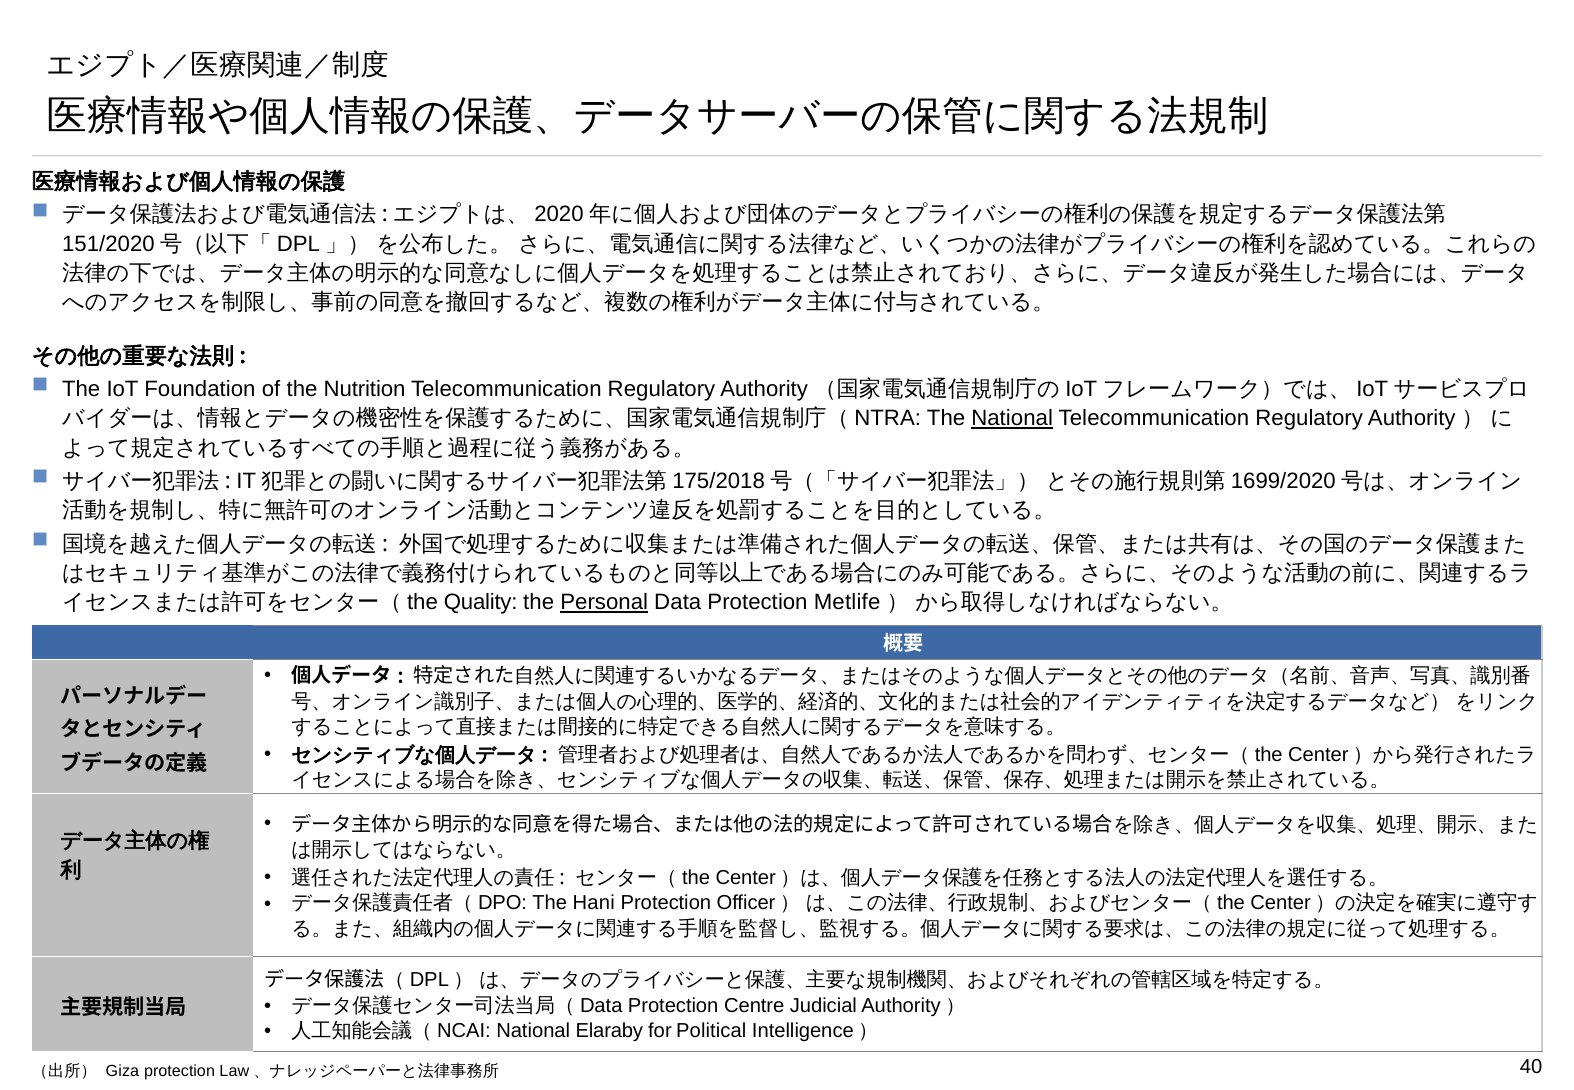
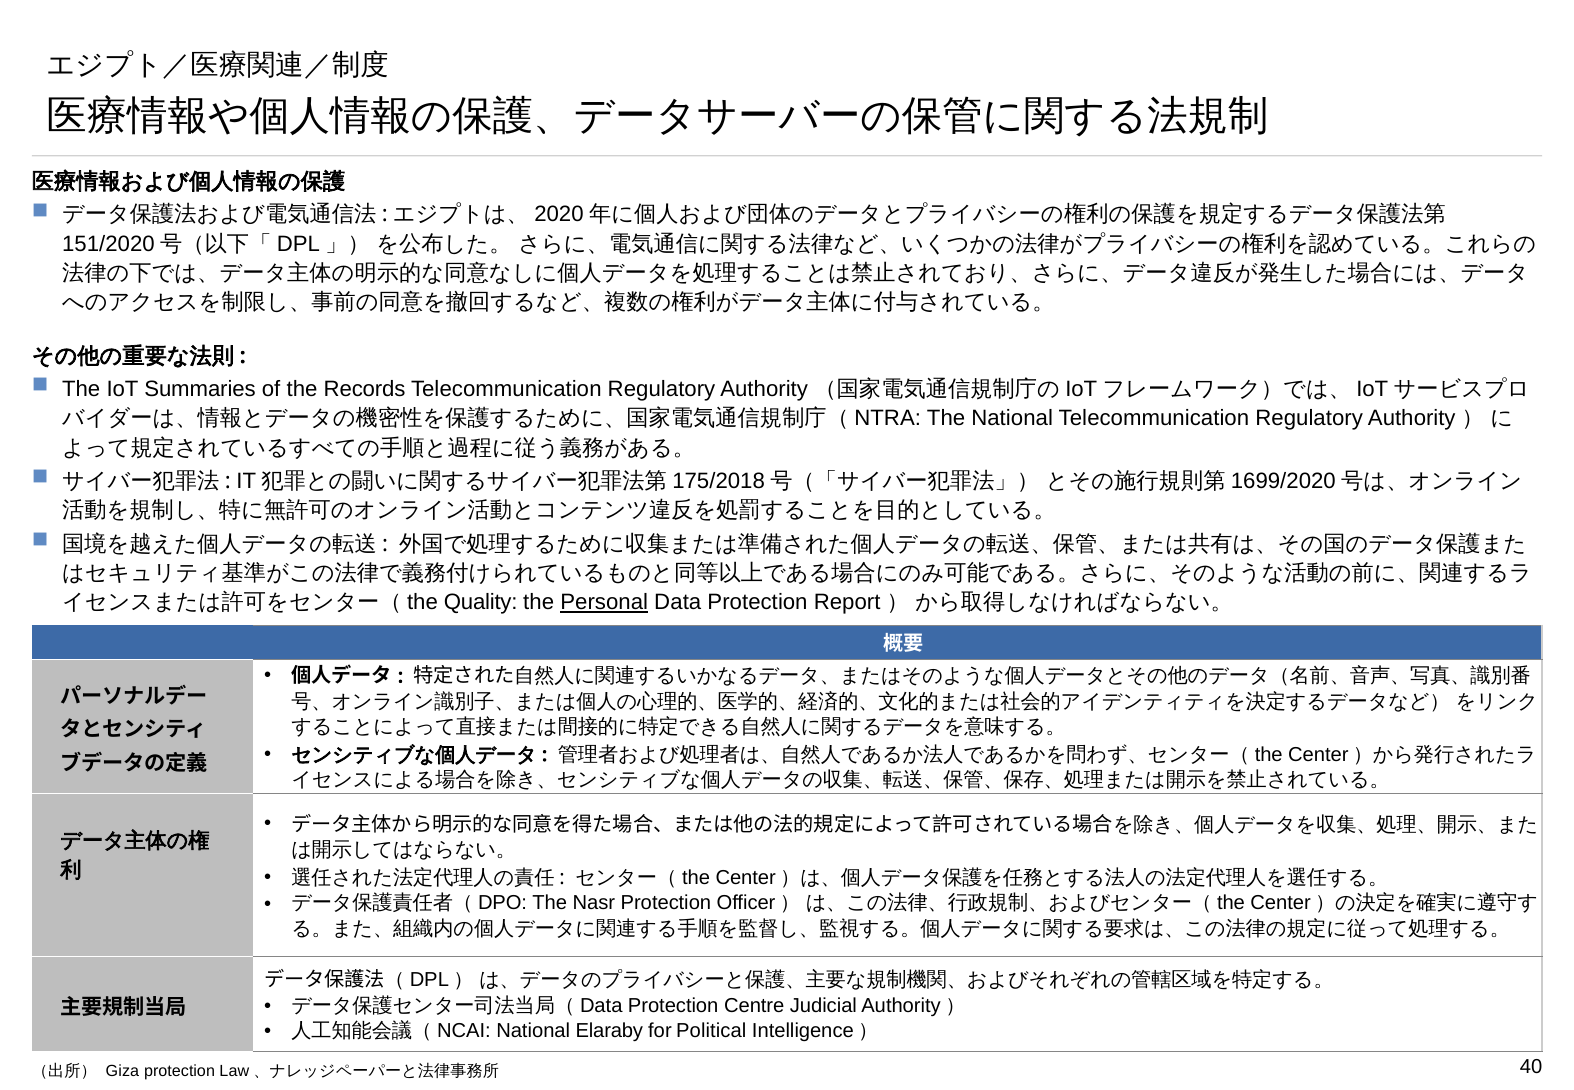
Foundation: Foundation -> Summaries (200, 389)
Nutrition: Nutrition -> Records (365, 389)
National underline: present -> none (1012, 418)
Metlife: Metlife -> Report (847, 602)
Hani: Hani -> Nasr (594, 903)
